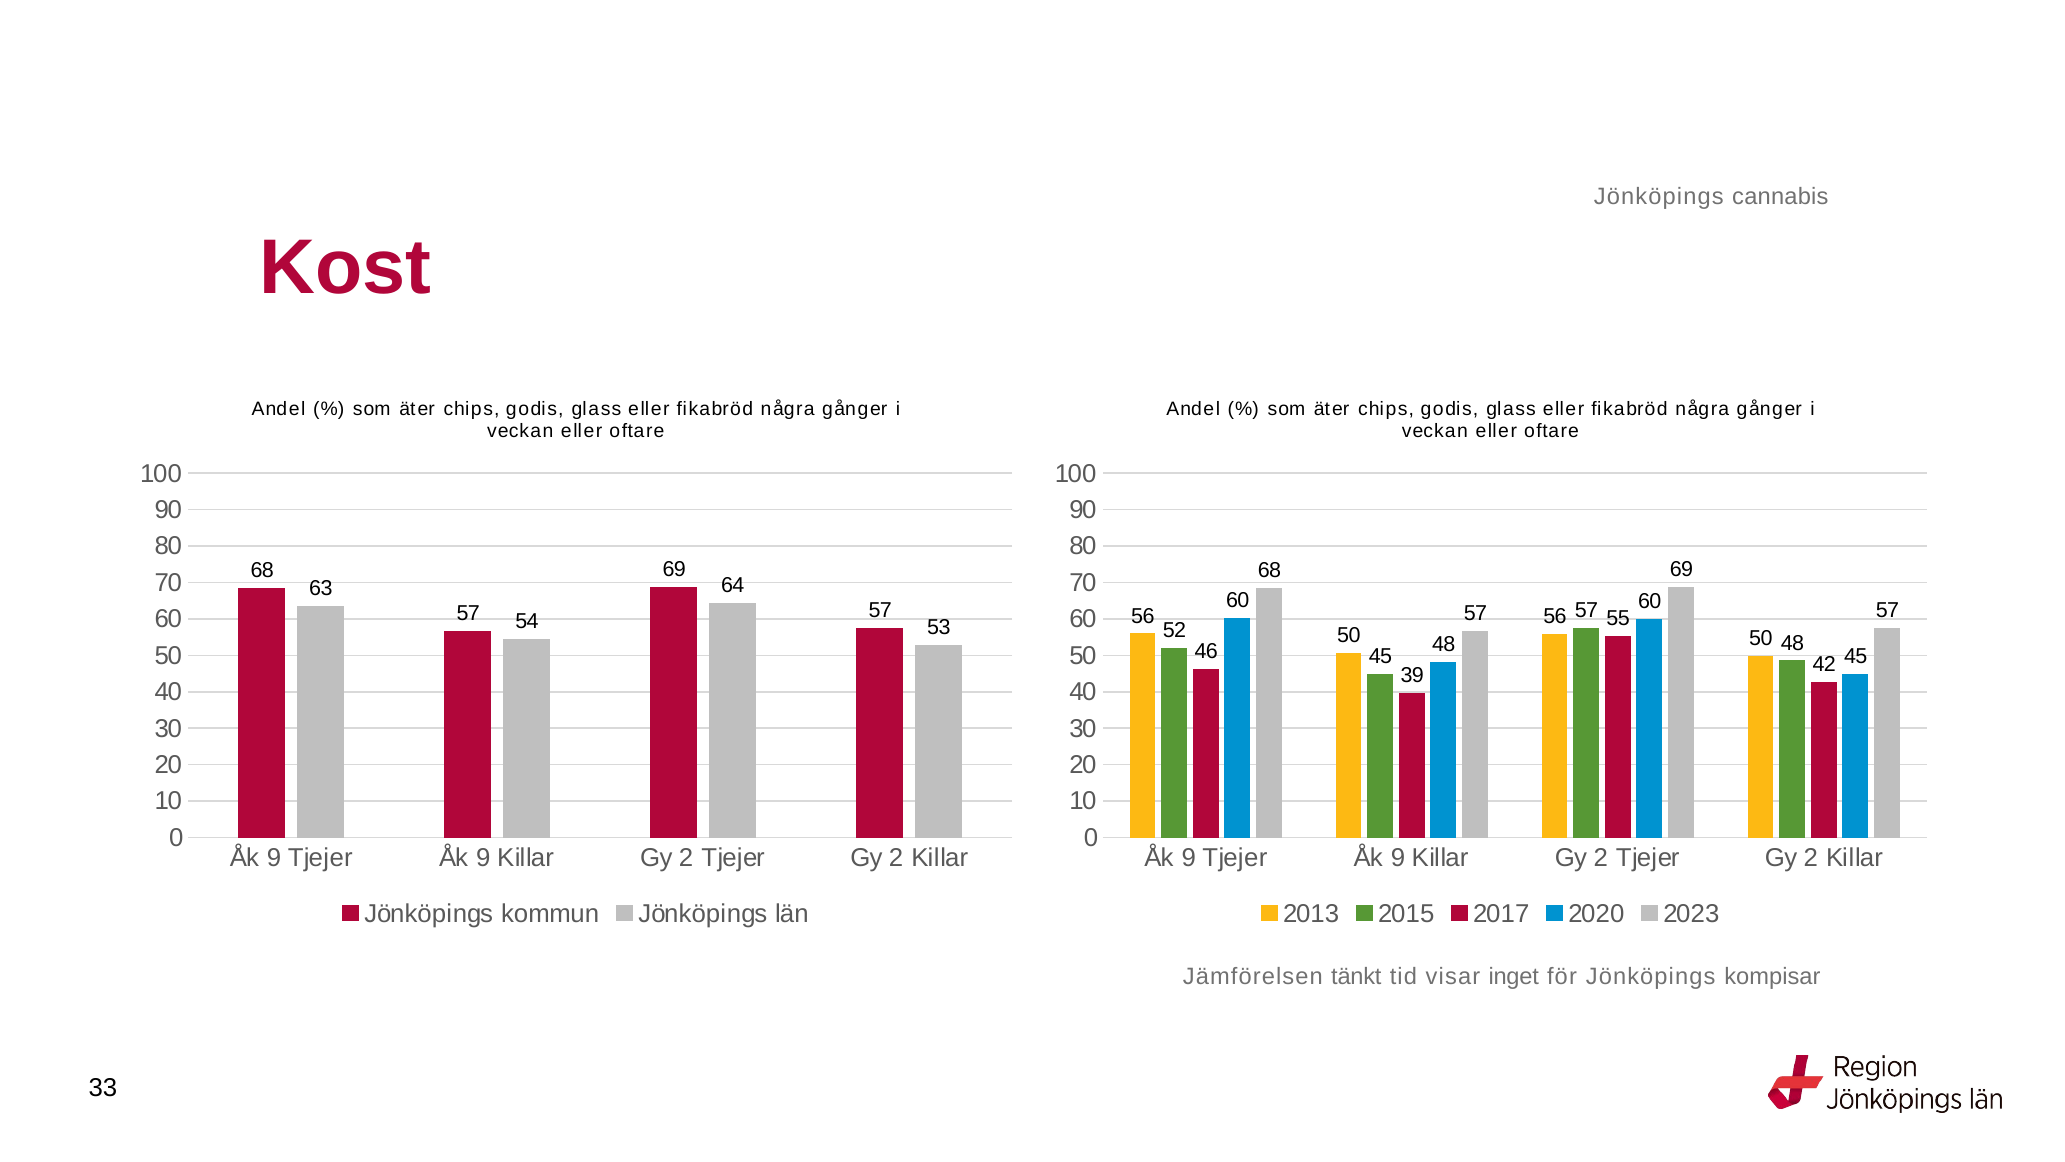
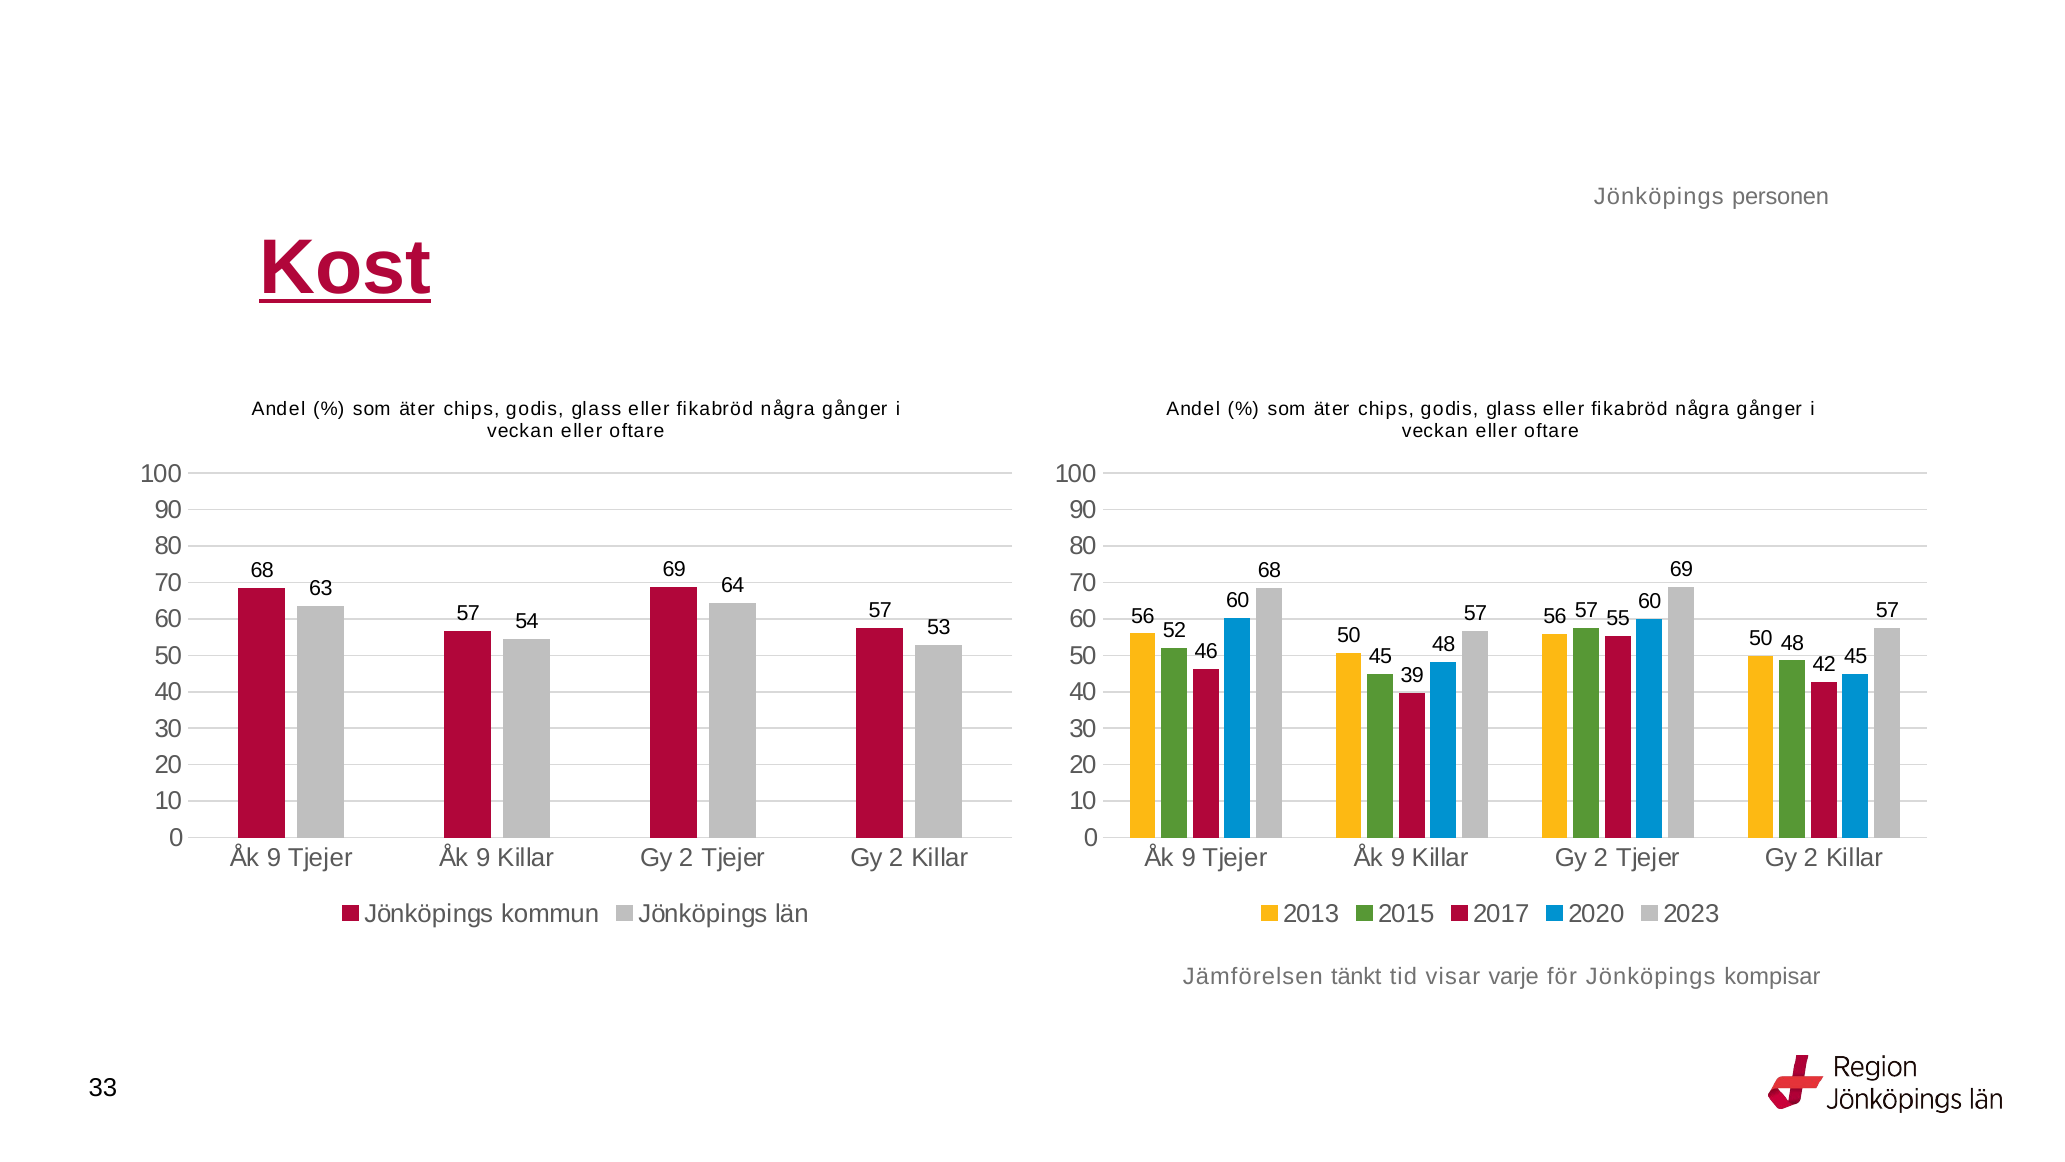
cannabis: cannabis -> personen (1781, 196)
Kost underline: none -> present (345, 268)
inget: inget -> varje (1514, 977)
